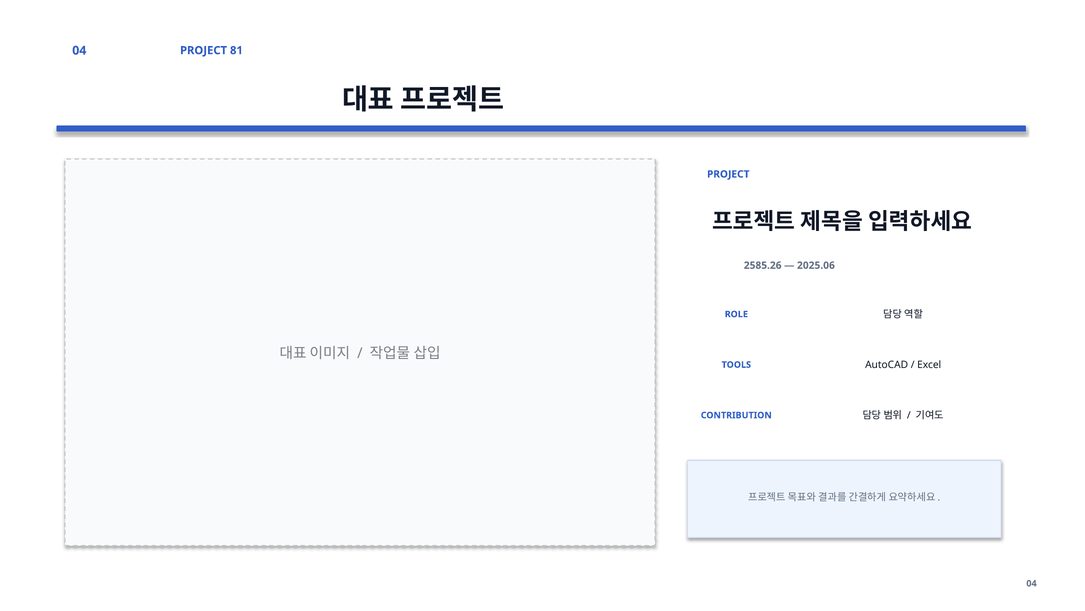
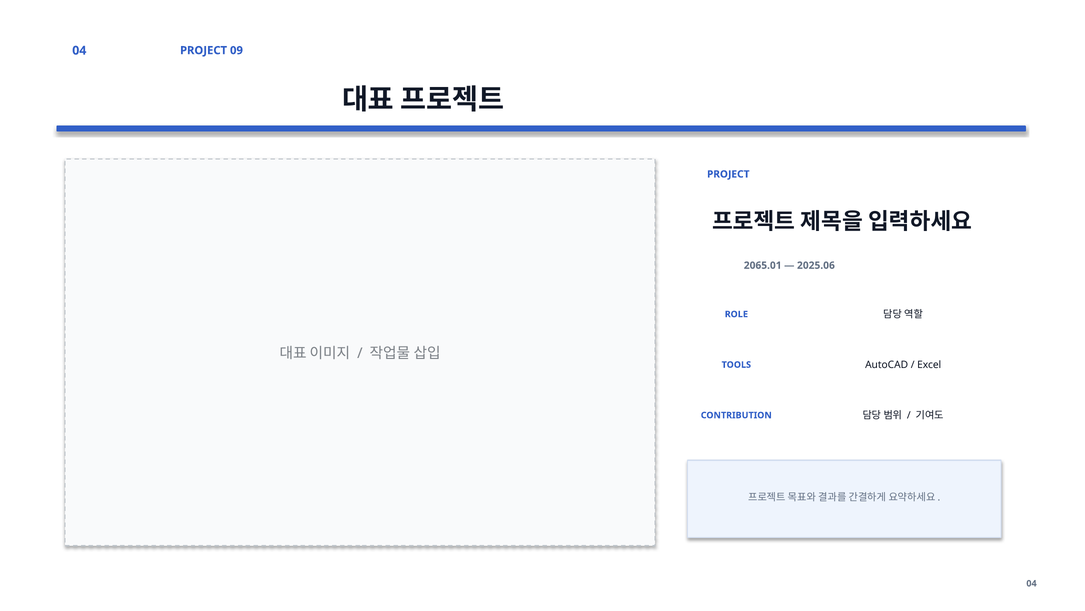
81: 81 -> 09 (236, 50)
2585.26: 2585.26 -> 2065.01 (763, 265)
